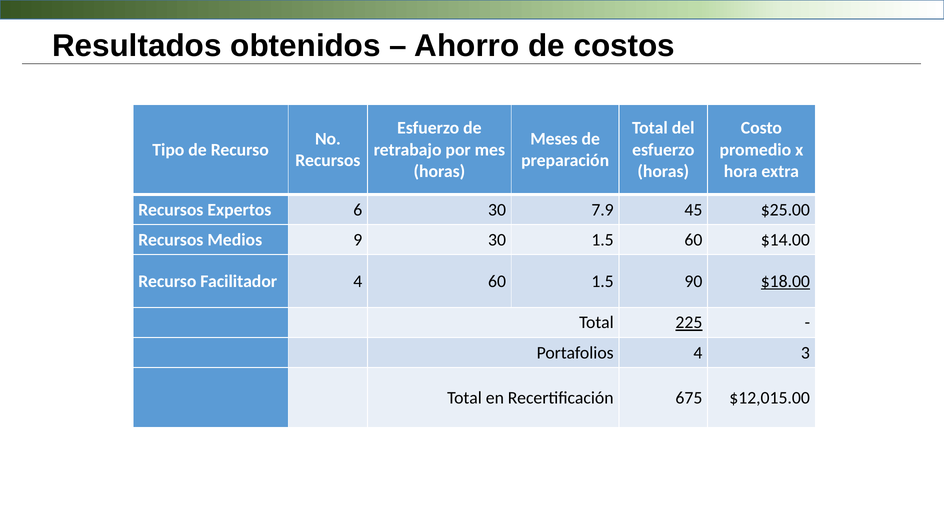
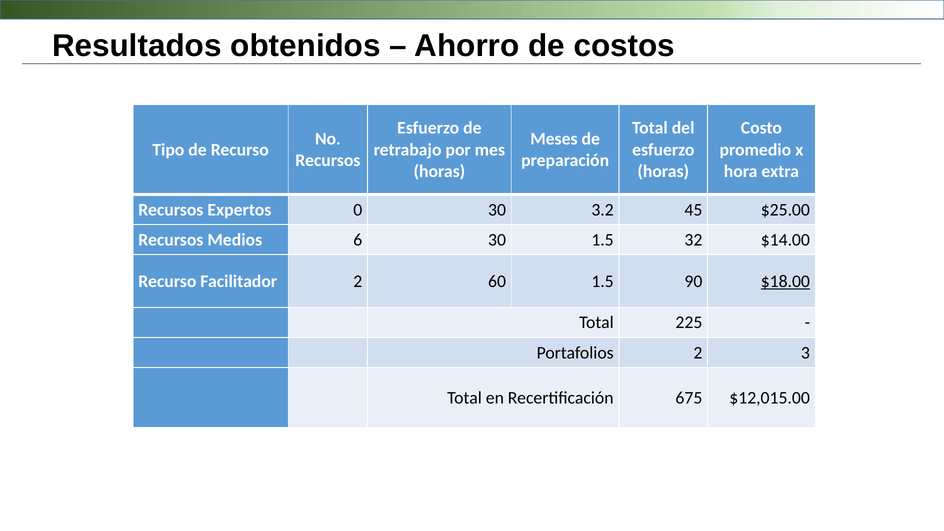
6: 6 -> 0 (358, 210)
7.9: 7.9 -> 3.2 (603, 210)
9: 9 -> 6 (358, 240)
1.5 60: 60 -> 32 (693, 240)
Facilitador 4: 4 -> 2 (358, 281)
225 underline: present -> none (689, 323)
Portafolios 4: 4 -> 2 (698, 353)
